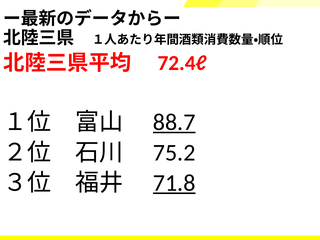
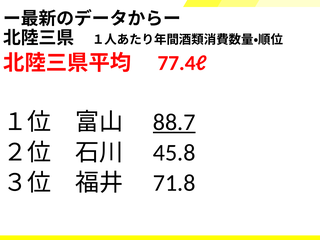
72.4ℓ: 72.4ℓ -> 77.4ℓ (182, 63)
75.2: 75.2 -> 45.8 (174, 153)
71.8 underline: present -> none (174, 183)
